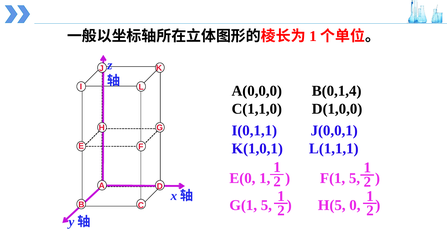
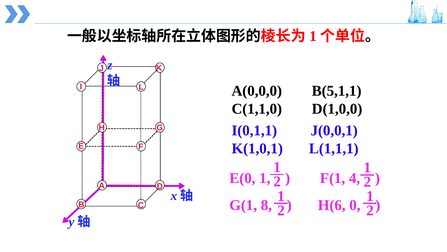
B(0,1,4: B(0,1,4 -> B(5,1,1 (337, 91)
F(1 5: 5 -> 4 (355, 178)
G(1 5: 5 -> 8 (266, 205)
H(5: H(5 -> H(6 (332, 205)
